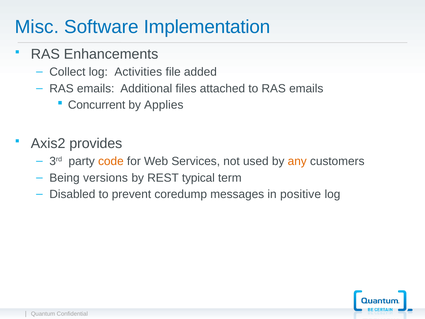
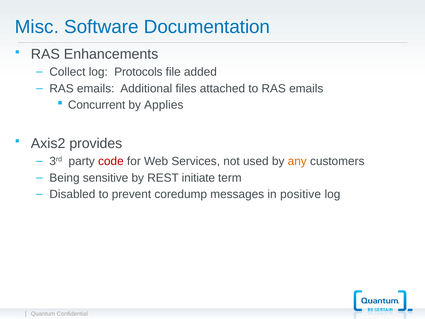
Implementation: Implementation -> Documentation (207, 27)
Activities: Activities -> Protocols (138, 72)
code colour: orange -> red (111, 161)
versions: versions -> sensitive (106, 178)
typical: typical -> initiate (198, 178)
